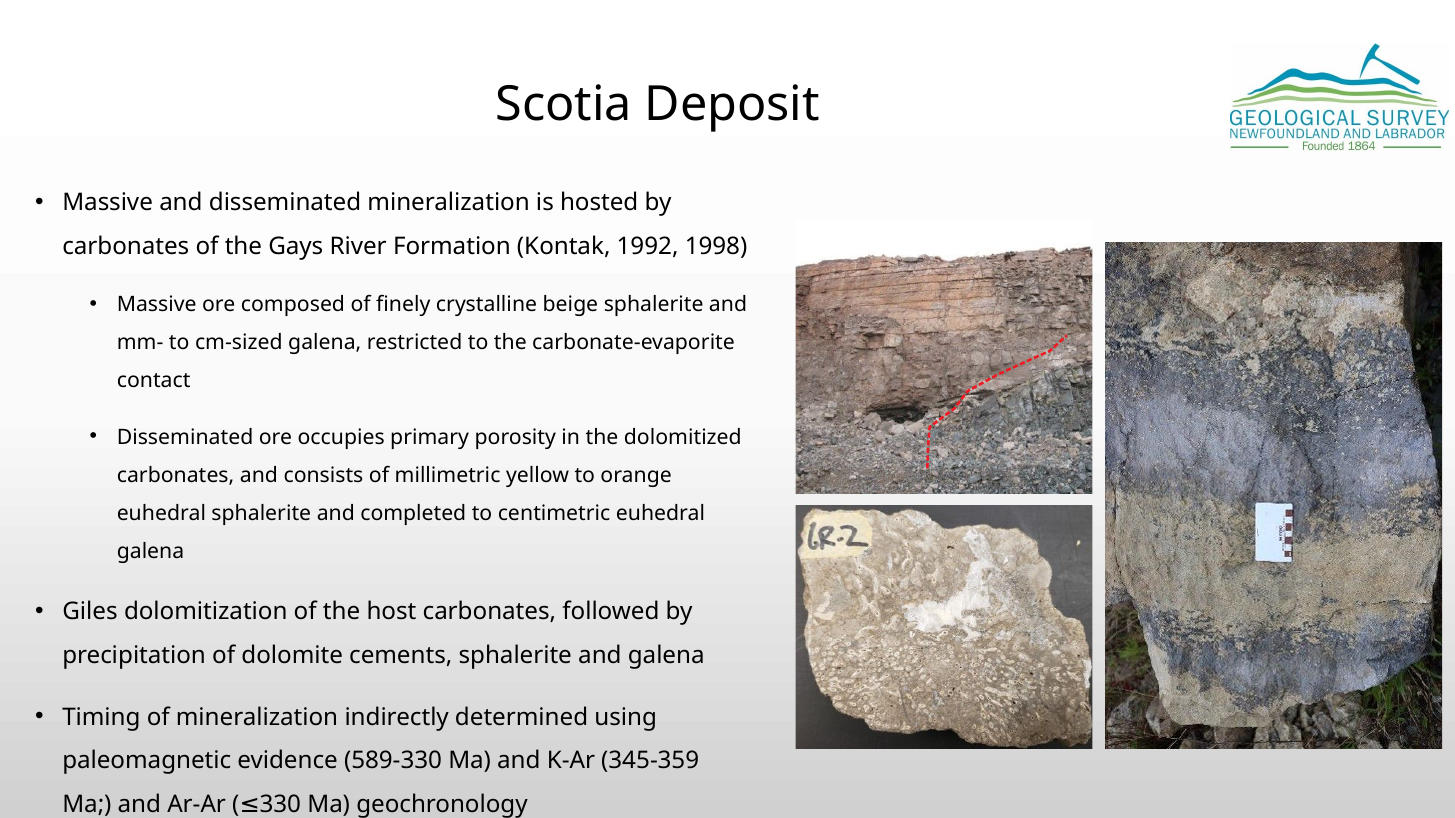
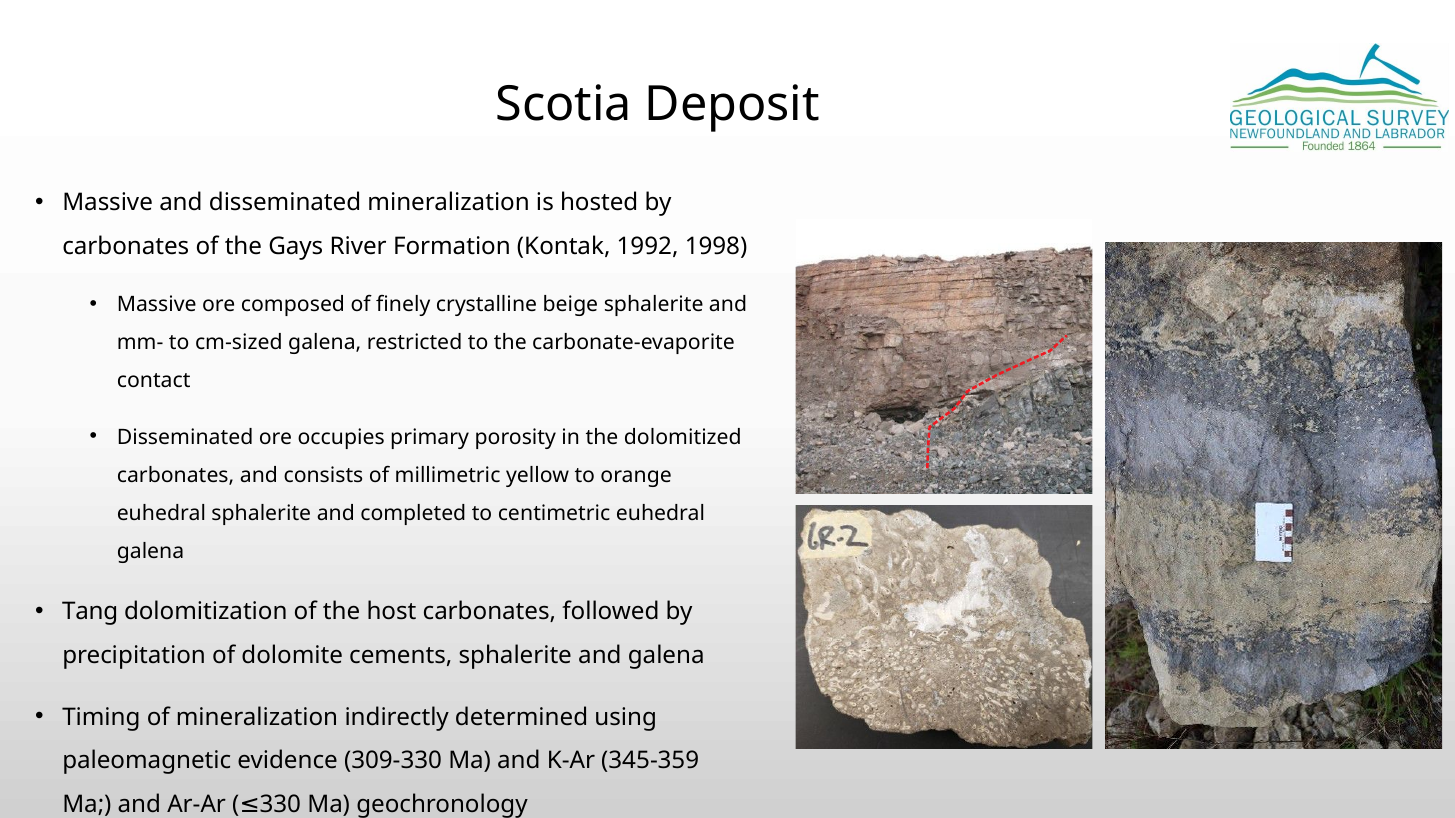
Giles: Giles -> Tang (90, 612)
589-330: 589-330 -> 309-330 (393, 761)
